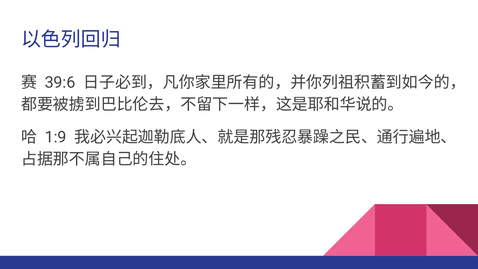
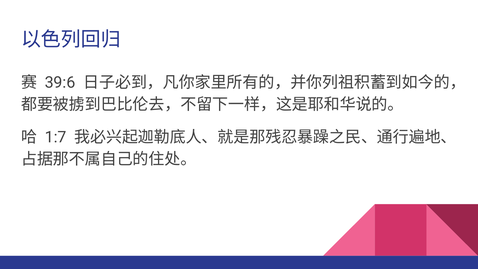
1:9: 1:9 -> 1:7 (56, 137)
